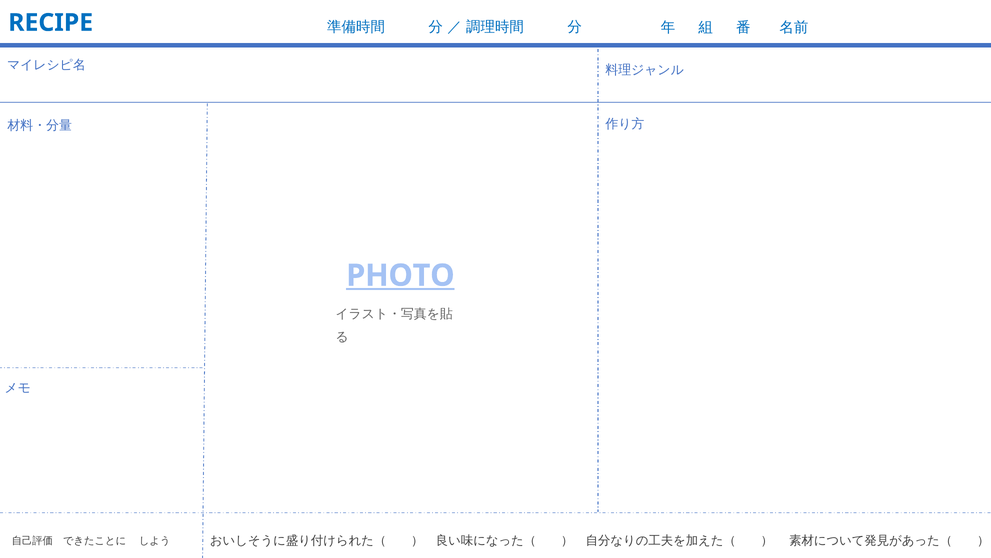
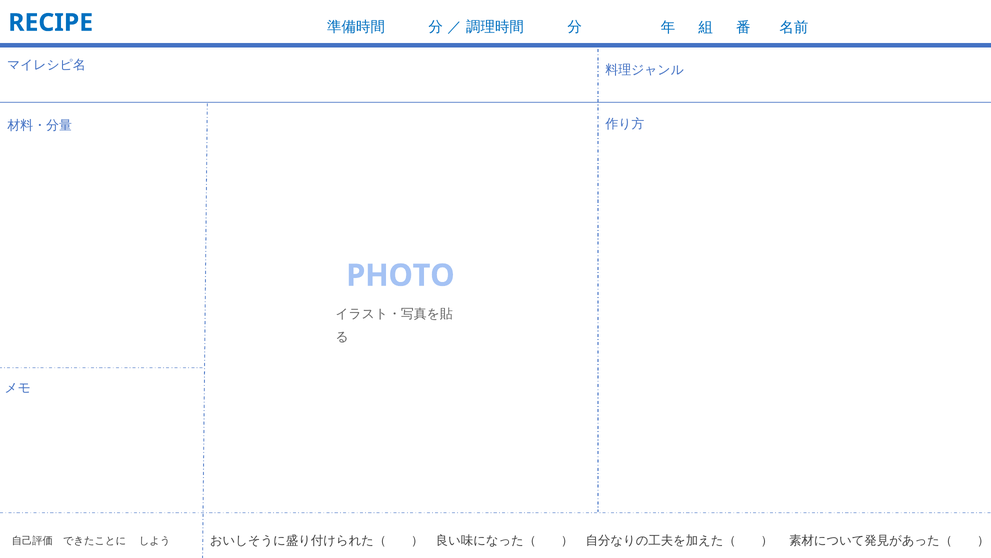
PHOTO underline: present -> none (400, 275)
